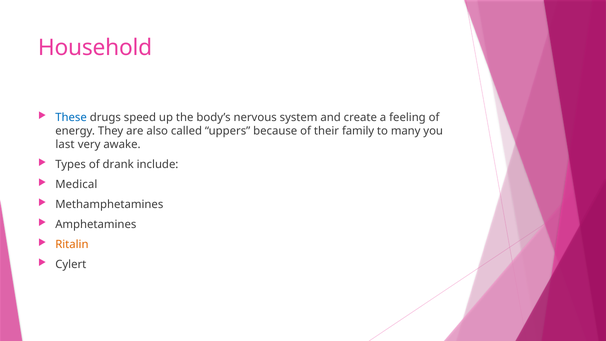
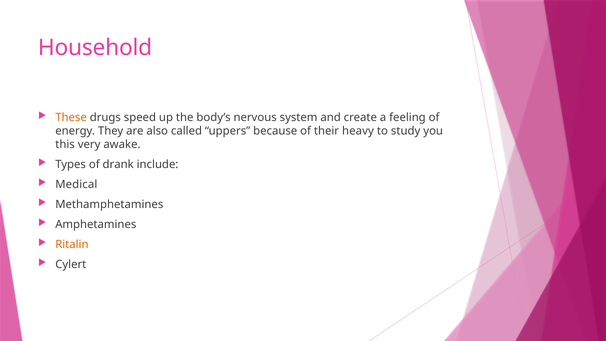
These colour: blue -> orange (71, 117)
family: family -> heavy (358, 131)
many: many -> study (406, 131)
last: last -> this (65, 145)
